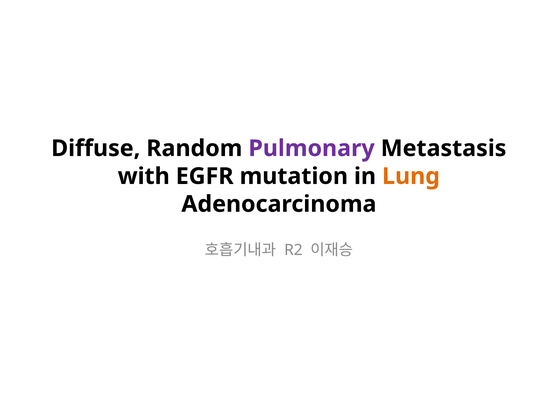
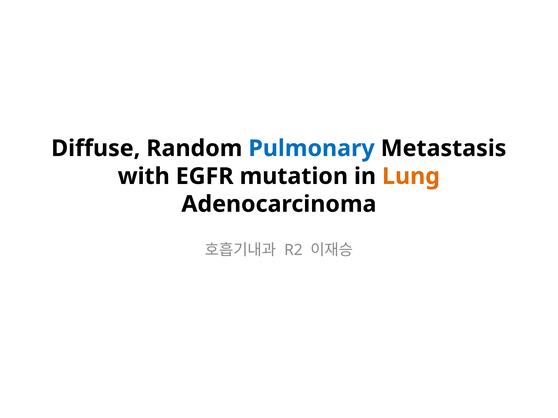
Pulmonary colour: purple -> blue (312, 149)
